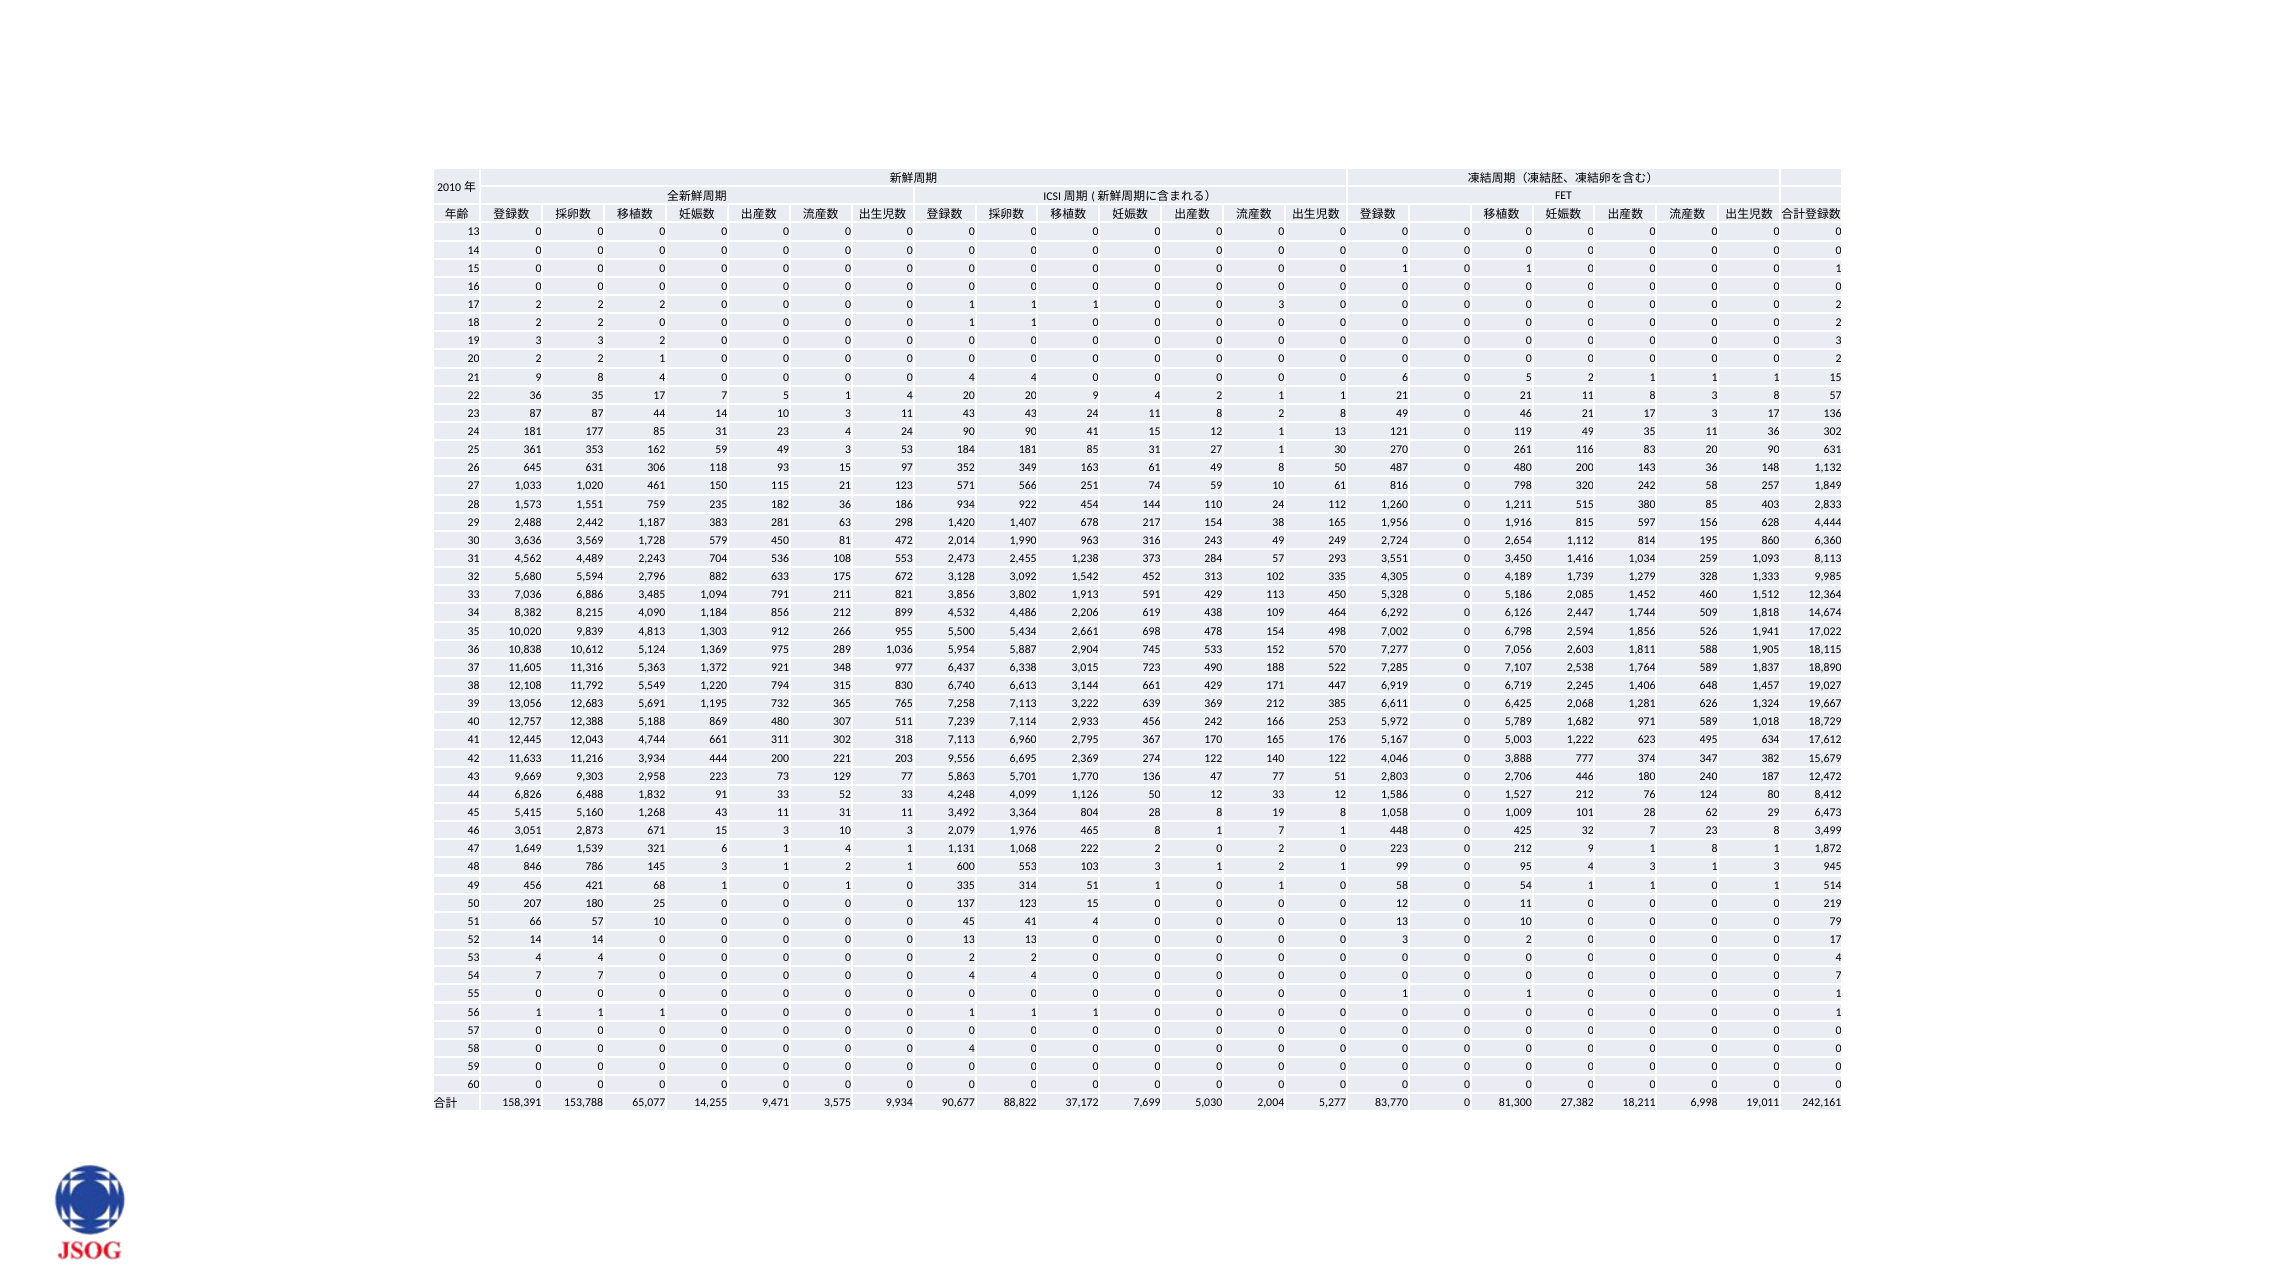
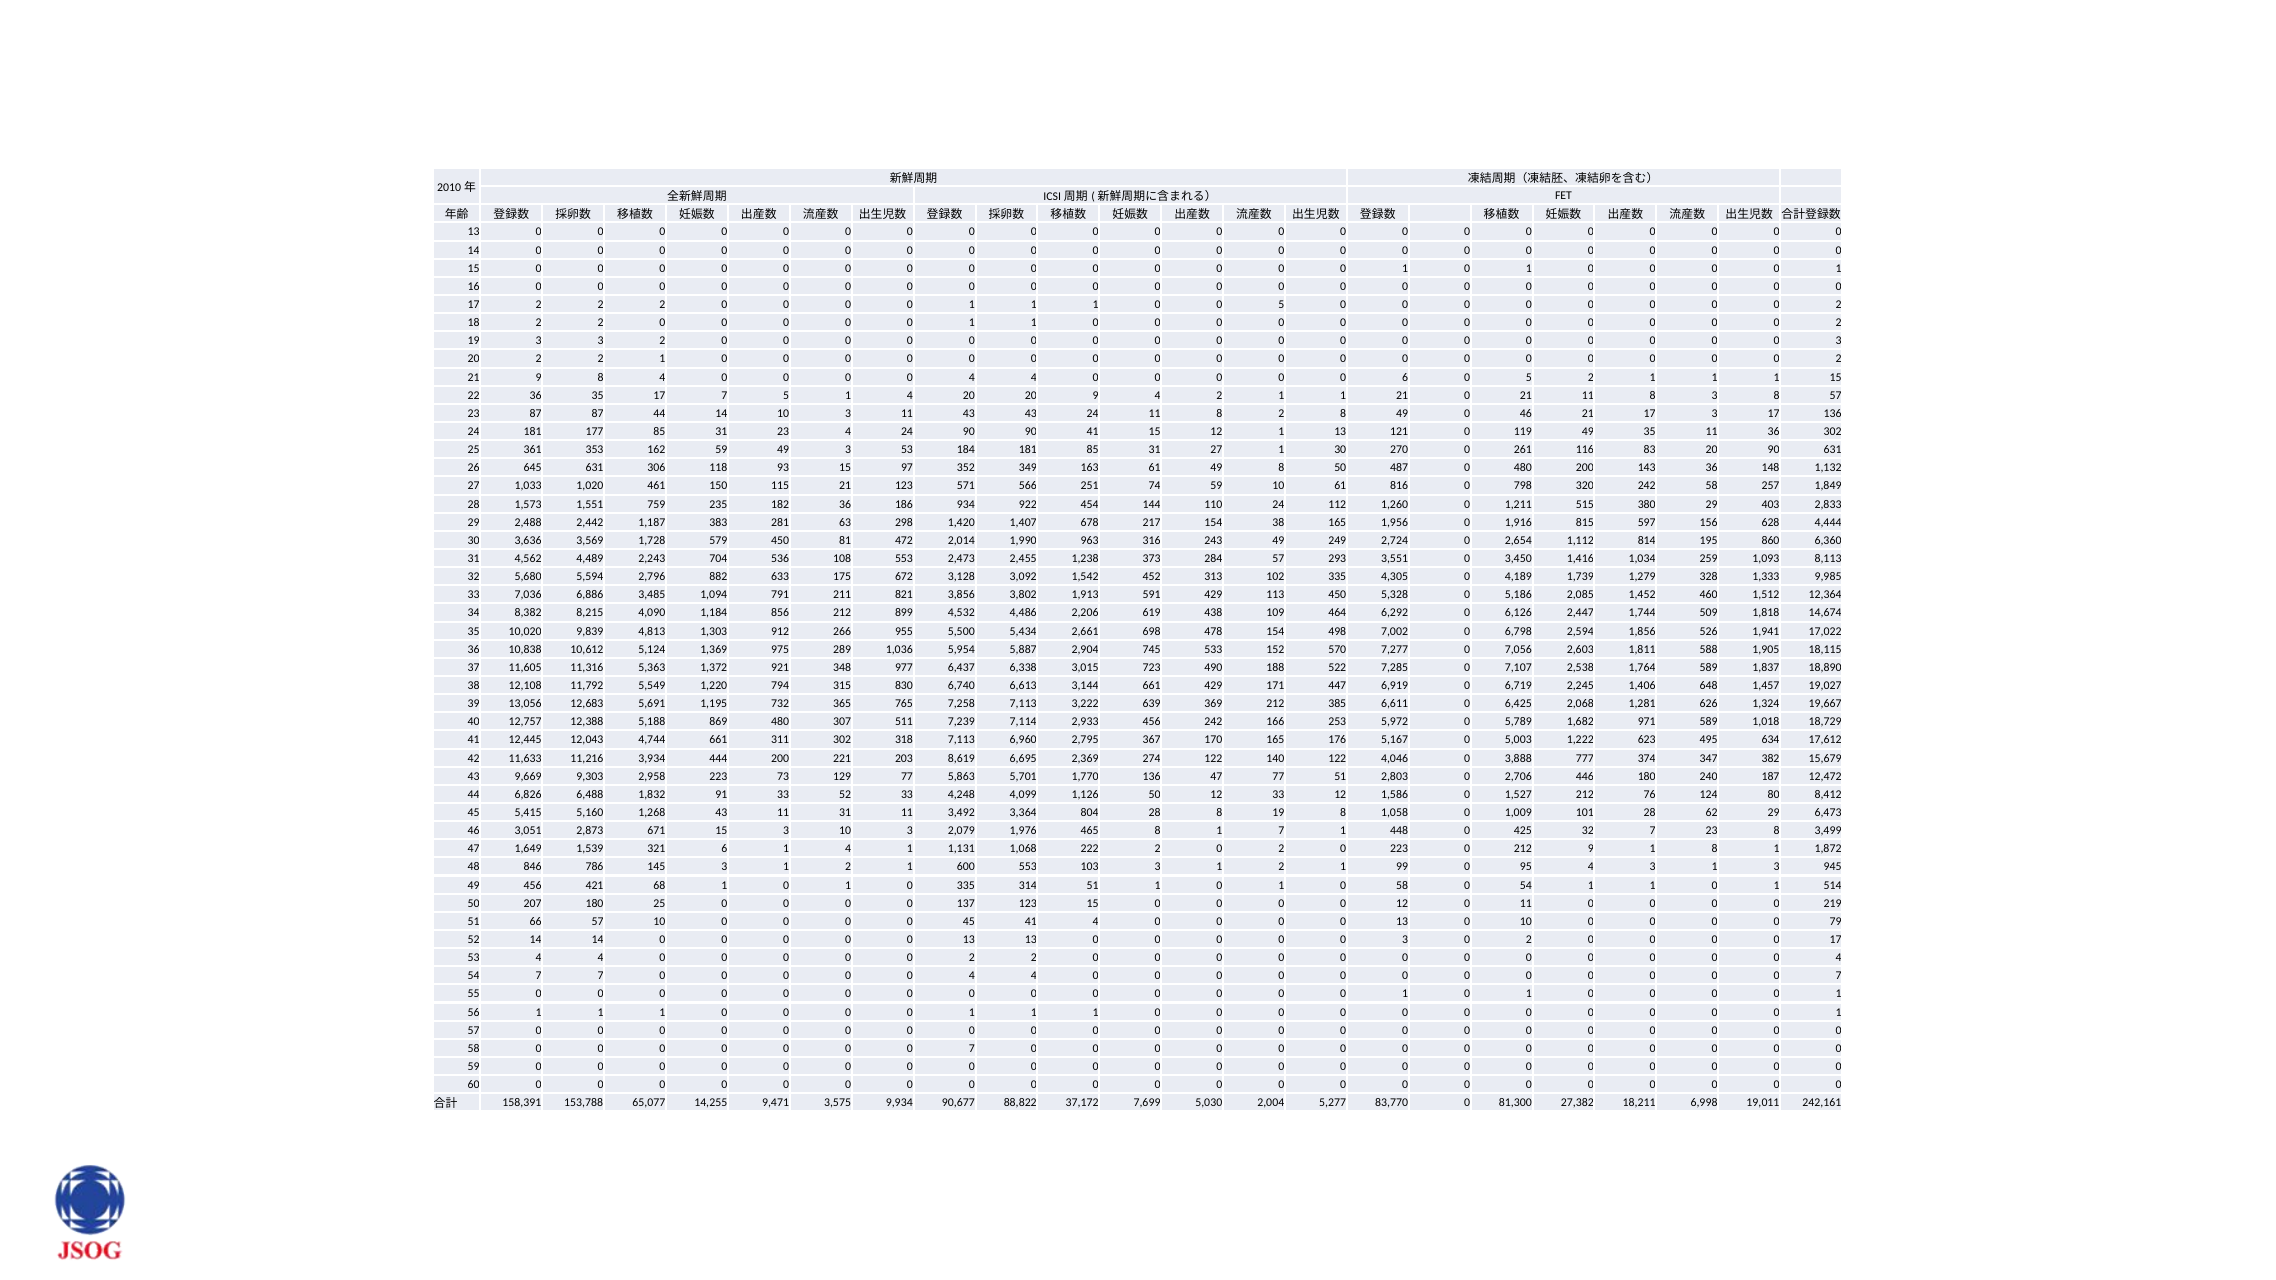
1 0 0 3: 3 -> 5 (1281, 305)
380 85: 85 -> 29 (1712, 504)
9,556: 9,556 -> 8,619 (961, 758)
4: 4 -> 7 (972, 1049)
